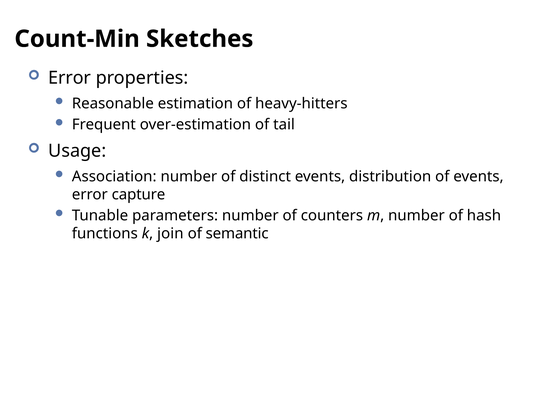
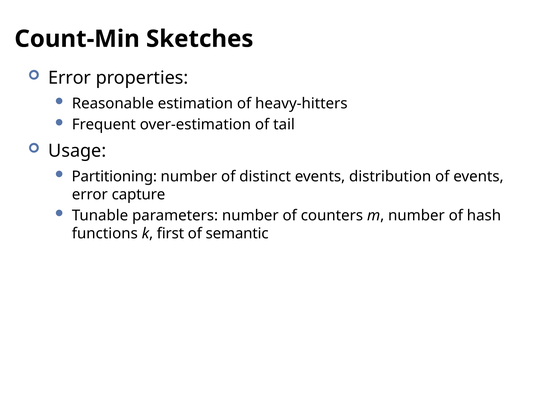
Association: Association -> Partitioning (114, 176)
join: join -> first (170, 234)
